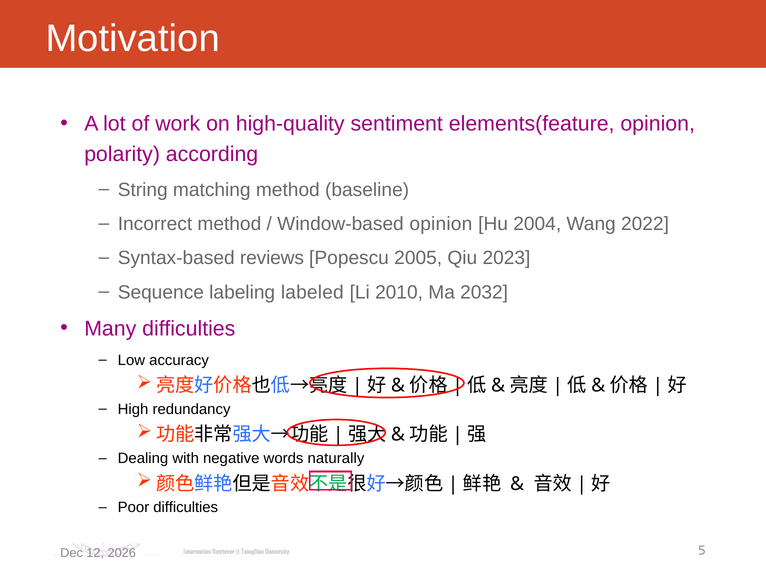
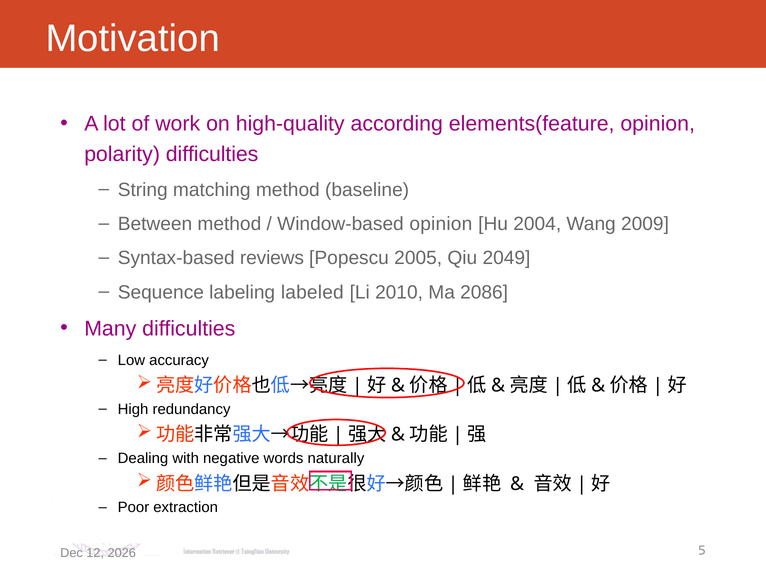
sentiment: sentiment -> according (397, 124)
polarity according: according -> difficulties (212, 154)
Incorrect: Incorrect -> Between (155, 224)
2022: 2022 -> 2009 (645, 224)
2023: 2023 -> 2049 (506, 258)
2032: 2032 -> 2086 (484, 292)
Poor difficulties: difficulties -> extraction (186, 507)
